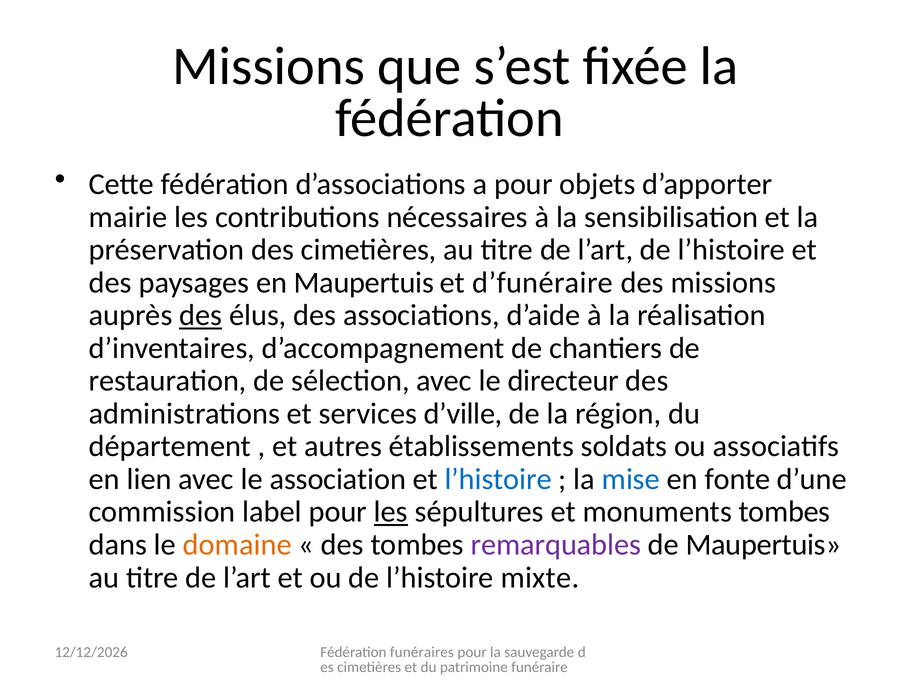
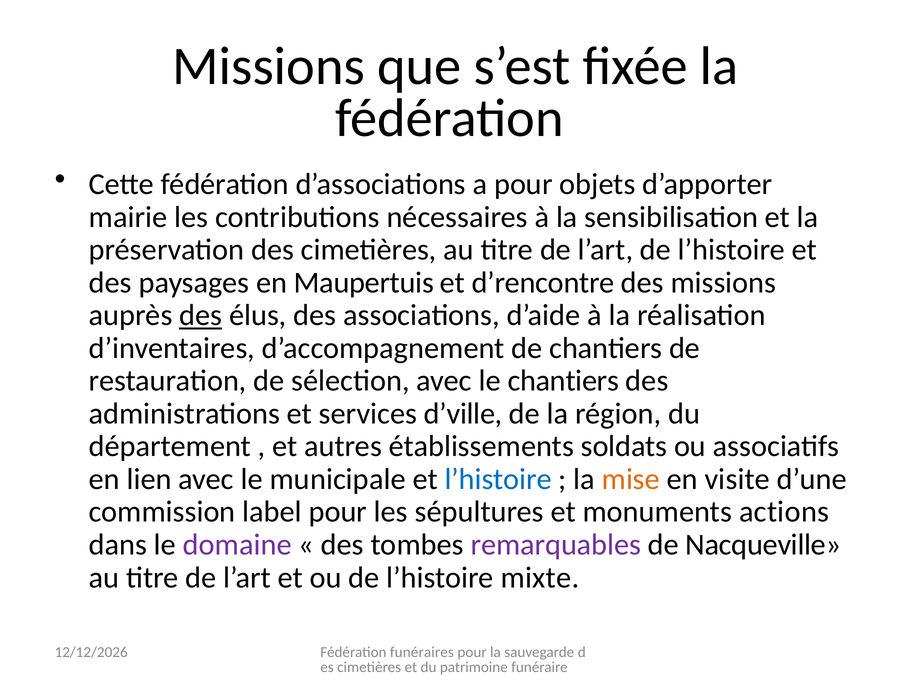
d’funéraire: d’funéraire -> d’rencontre (543, 283)
le directeur: directeur -> chantiers (563, 381)
association: association -> municipale (338, 479)
mise colour: blue -> orange (631, 479)
fonte: fonte -> visite (737, 479)
les underline: present -> none (391, 512)
monuments tombes: tombes -> actions (784, 512)
domaine colour: orange -> purple (237, 545)
de Maupertuis: Maupertuis -> Nacqueville (763, 545)
